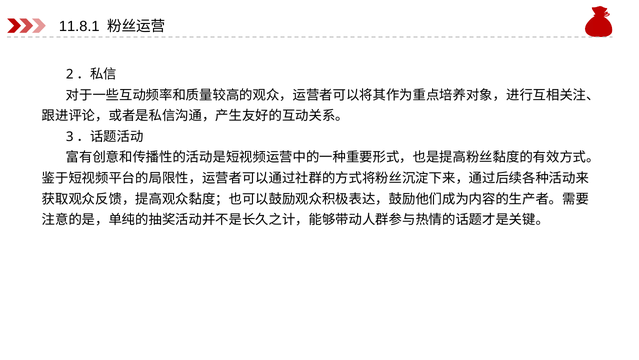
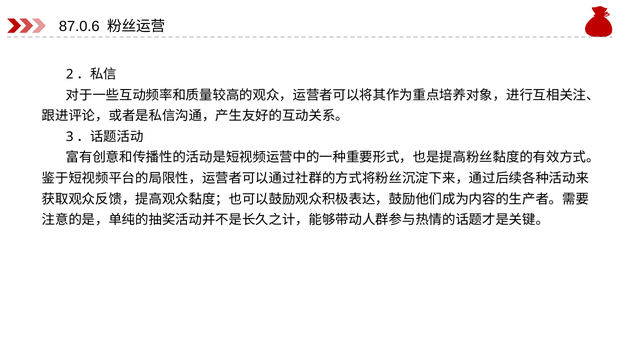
11.8.1: 11.8.1 -> 87.0.6 (79, 26)
